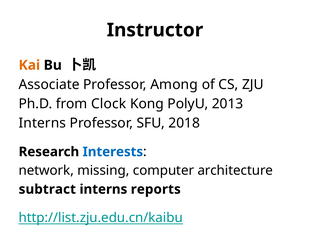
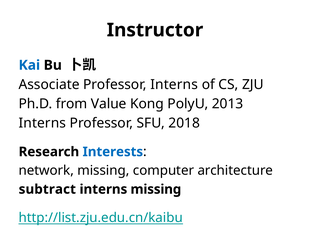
Kai colour: orange -> blue (29, 65)
Professor Among: Among -> Interns (174, 84)
Clock: Clock -> Value (109, 104)
interns reports: reports -> missing (156, 189)
